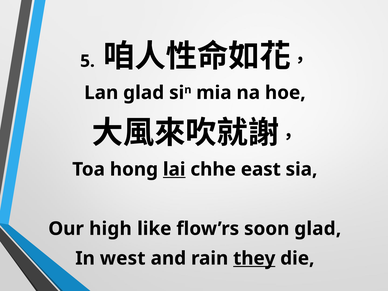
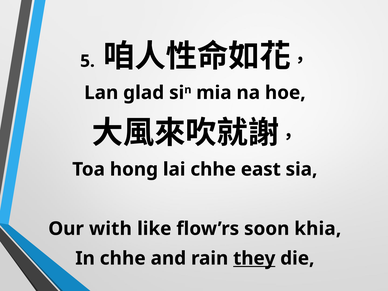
lai underline: present -> none (174, 169)
high: high -> with (110, 229)
soon glad: glad -> khia (318, 229)
In west: west -> chhe (123, 258)
